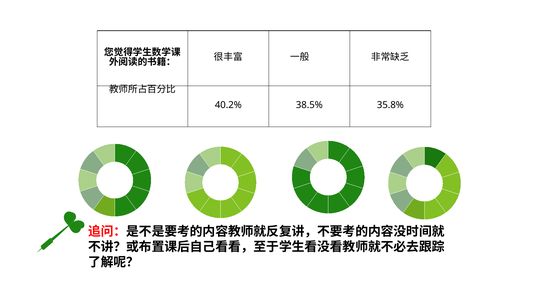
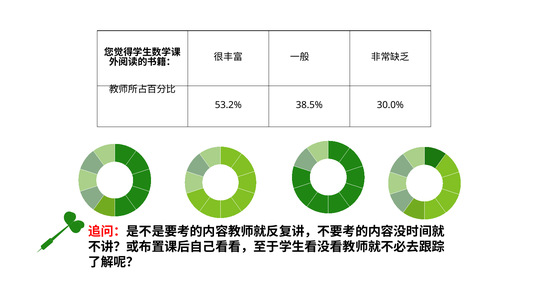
40.2%: 40.2% -> 53.2% (228, 105)
35.8%: 35.8% -> 30.0% (390, 105)
